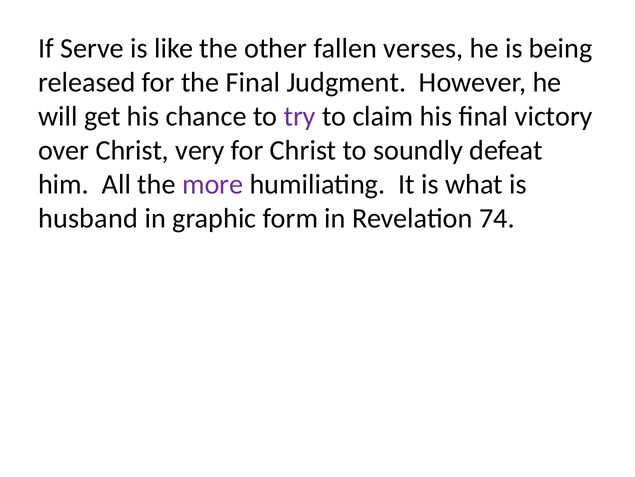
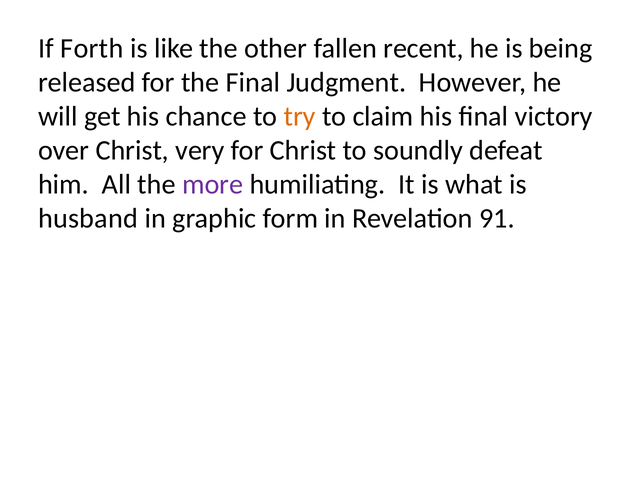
Serve: Serve -> Forth (92, 49)
verses: verses -> recent (423, 49)
try colour: purple -> orange (300, 116)
74: 74 -> 91 (497, 218)
